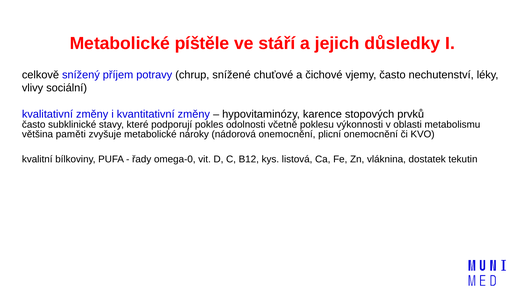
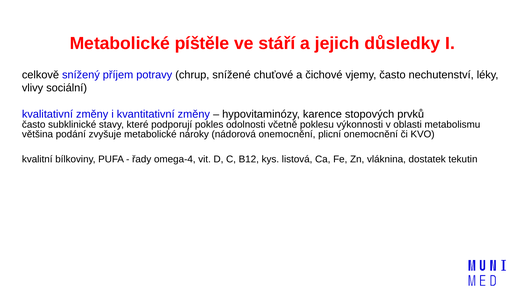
paměti: paměti -> podání (71, 134)
omega-0: omega-0 -> omega-4 (175, 159)
